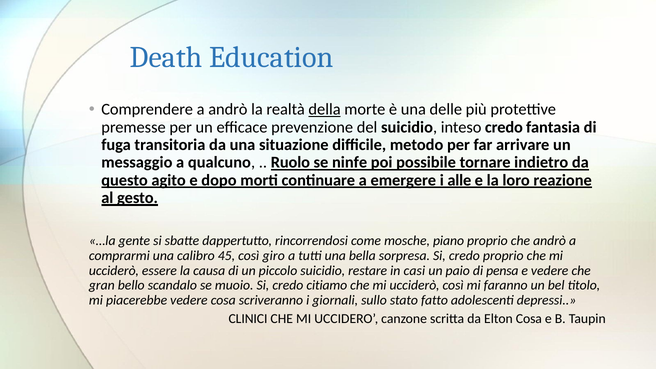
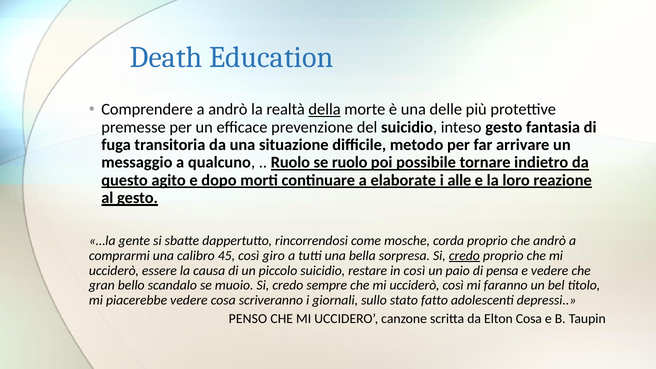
inteso credo: credo -> gesto (504, 127)
se ninfe: ninfe -> ruolo (350, 163)
emergere: emergere -> elaborate (403, 180)
piano: piano -> corda (449, 241)
credo underline: none -> present (464, 256)
in casi: casi -> così (414, 271)
citiamo: citiamo -> sempre (327, 285)
CLINICI: CLINICI -> PENSO (248, 319)
